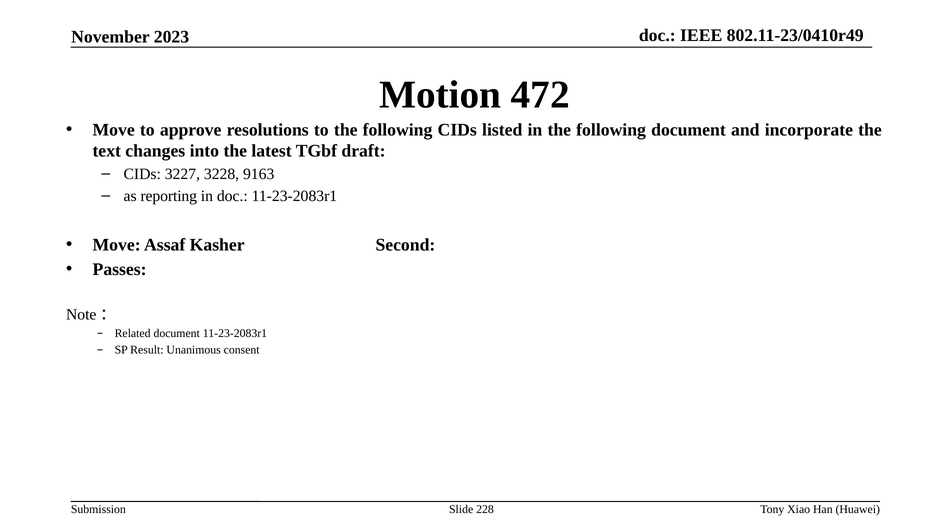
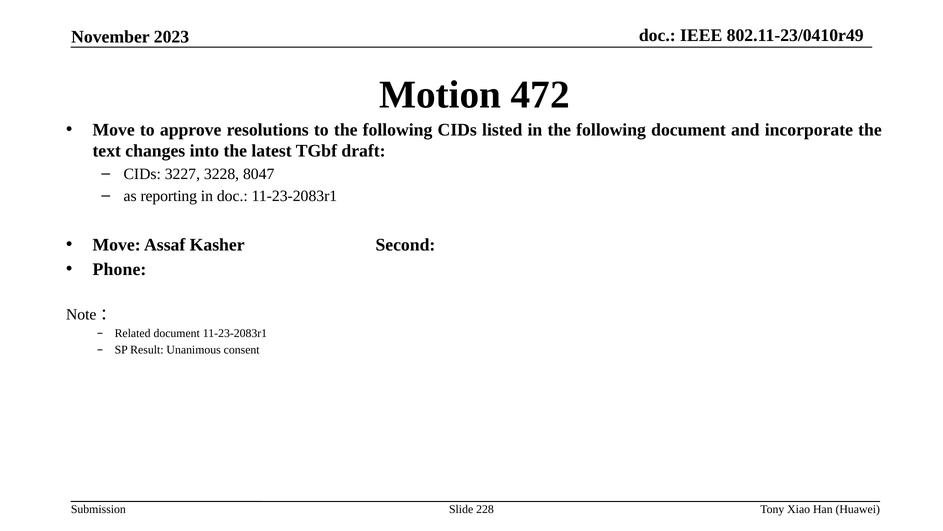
9163: 9163 -> 8047 (259, 174)
Passes: Passes -> Phone (119, 269)
